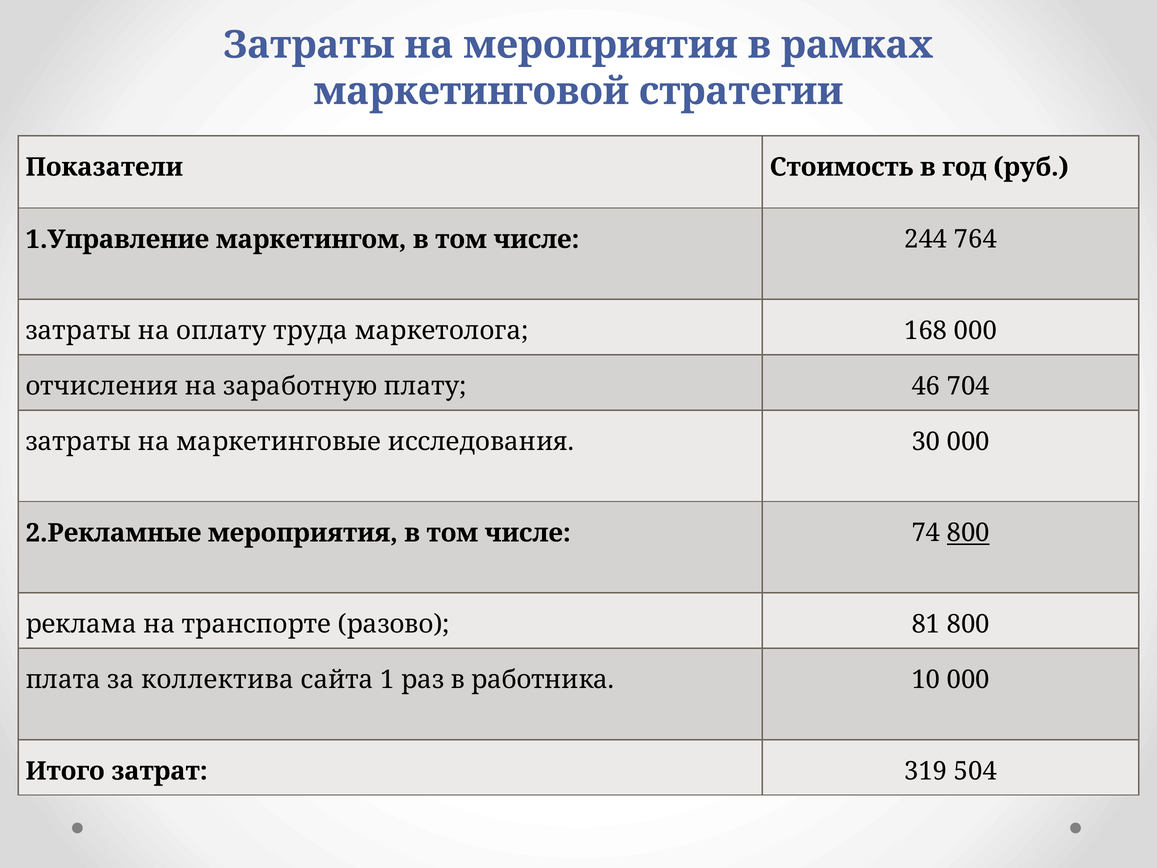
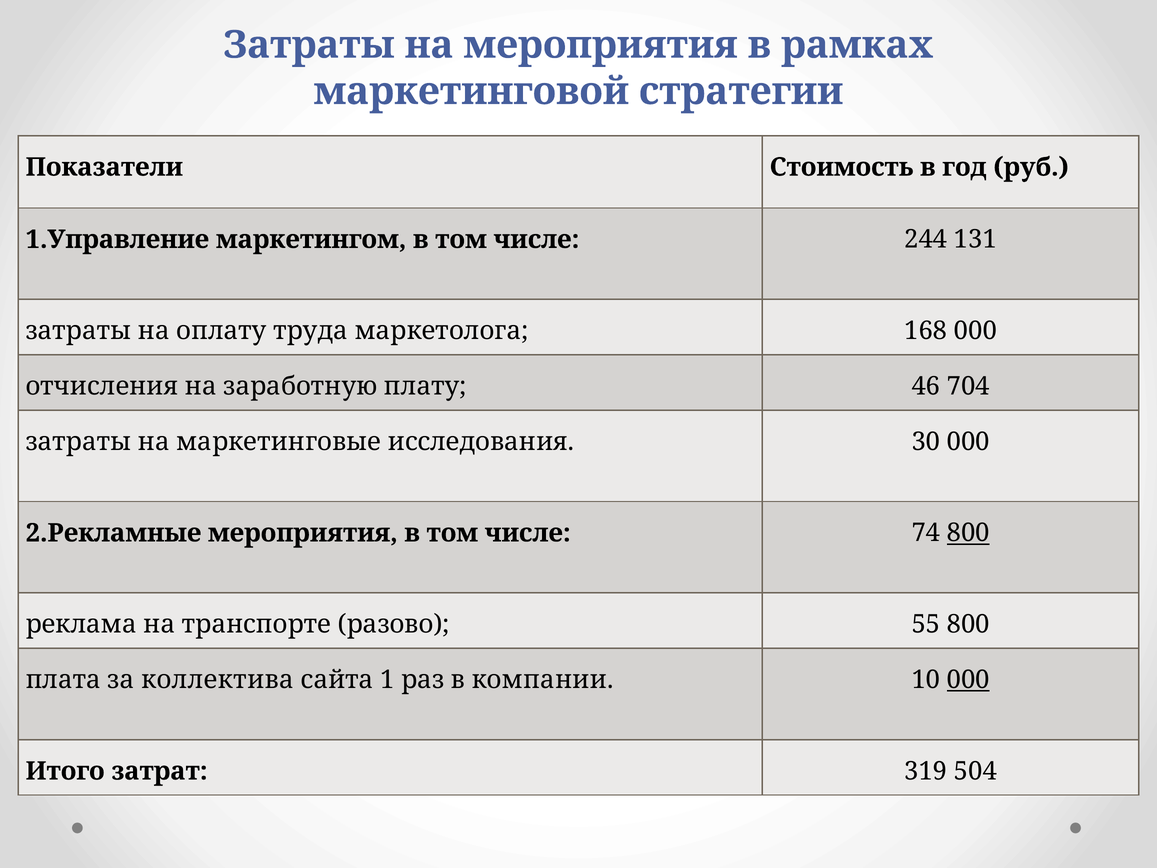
764: 764 -> 131 (975, 239)
81: 81 -> 55 (926, 624)
работника: работника -> компании (543, 680)
000 underline: none -> present (968, 680)
